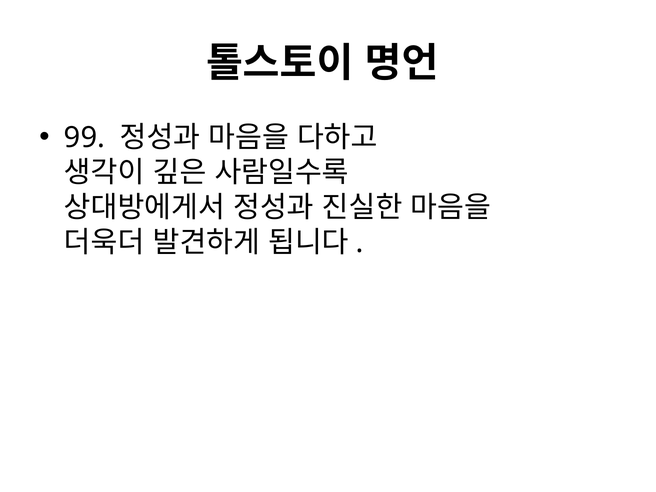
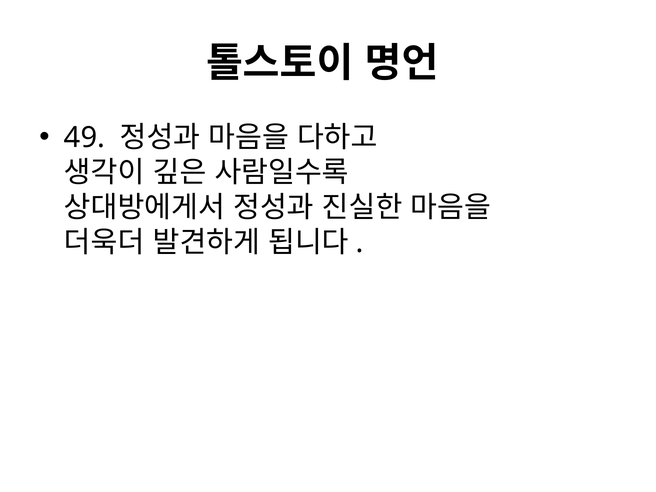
99: 99 -> 49 (85, 138)
